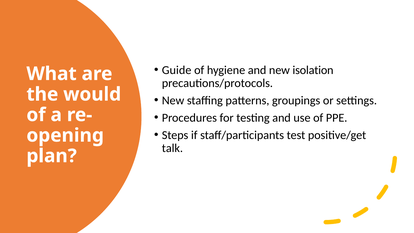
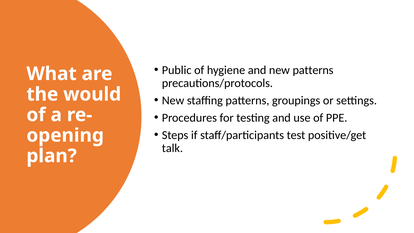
Guide: Guide -> Public (177, 70)
new isolation: isolation -> patterns (313, 70)
